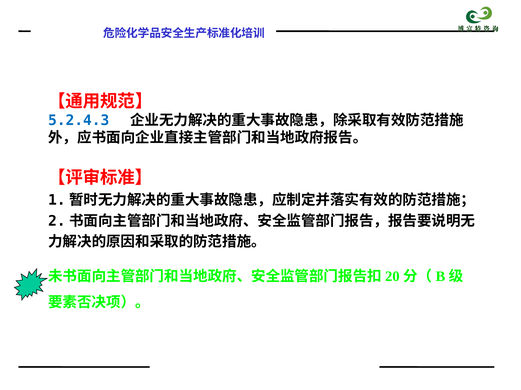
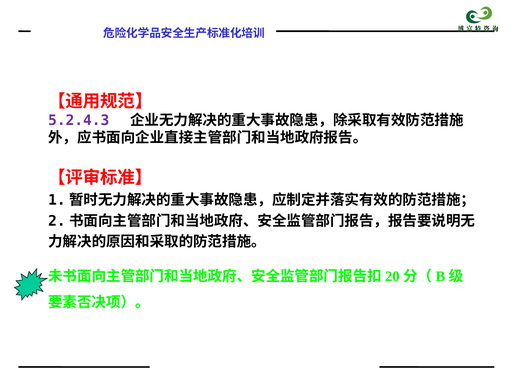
5.2.4.3 colour: blue -> purple (79, 121)
